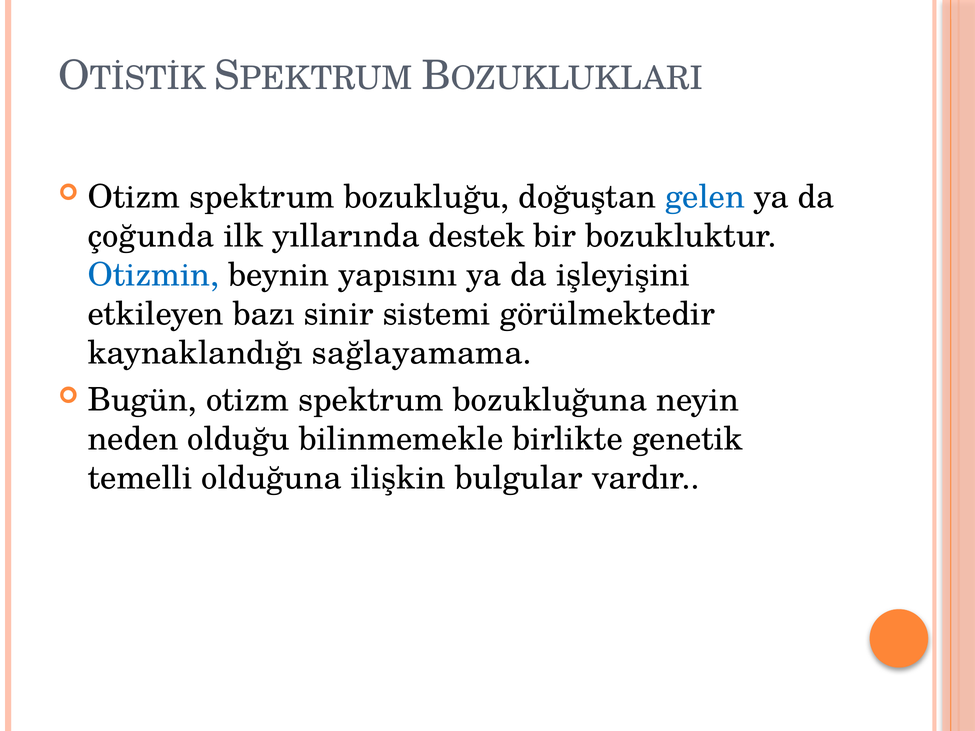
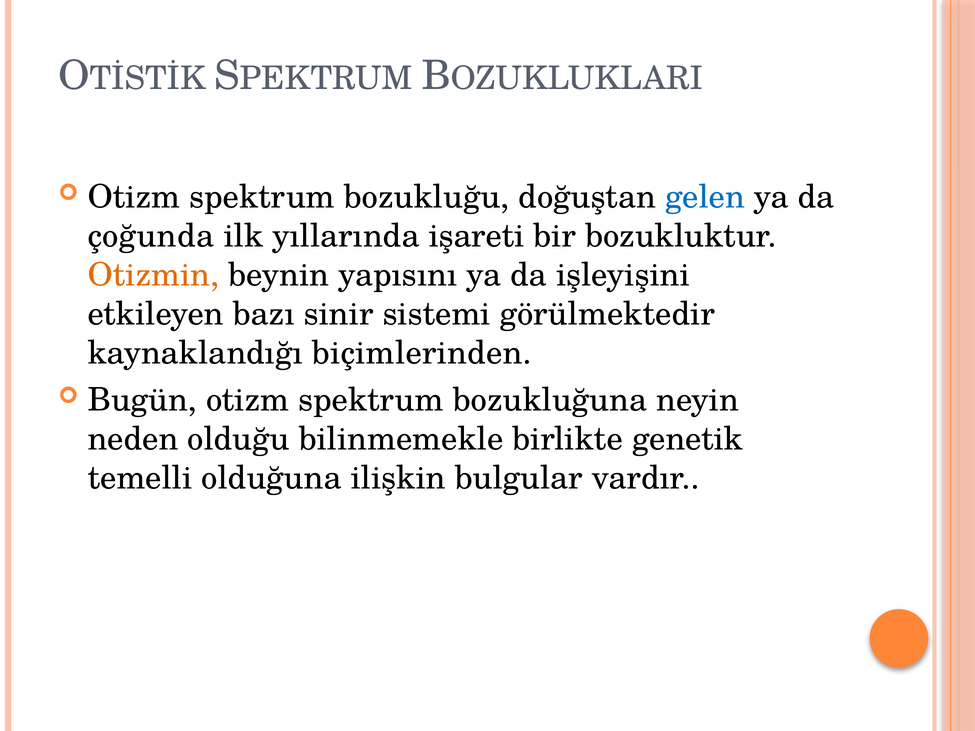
destek: destek -> işareti (477, 236)
Otizmin colour: blue -> orange (153, 275)
sağlayamama: sağlayamama -> biçimlerinden (422, 353)
